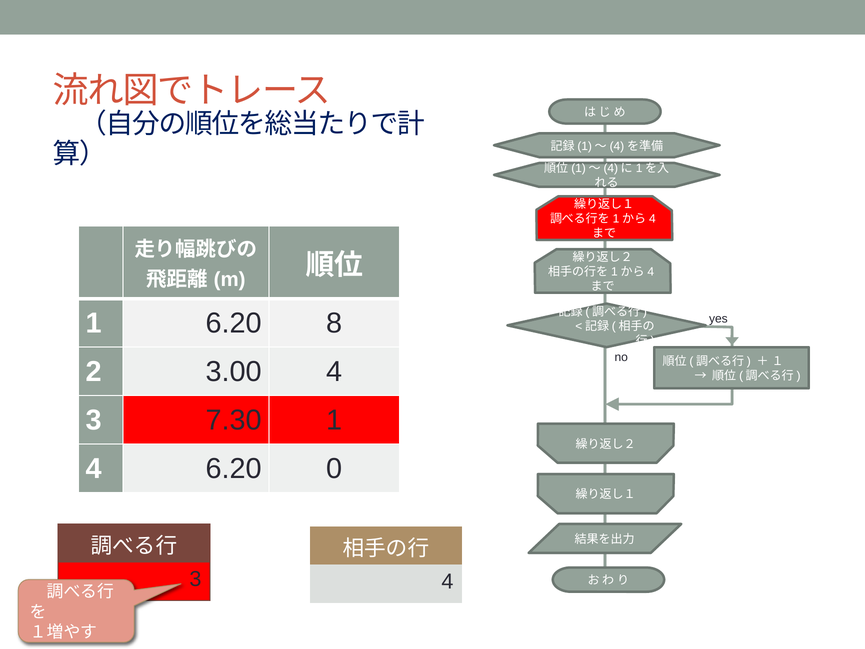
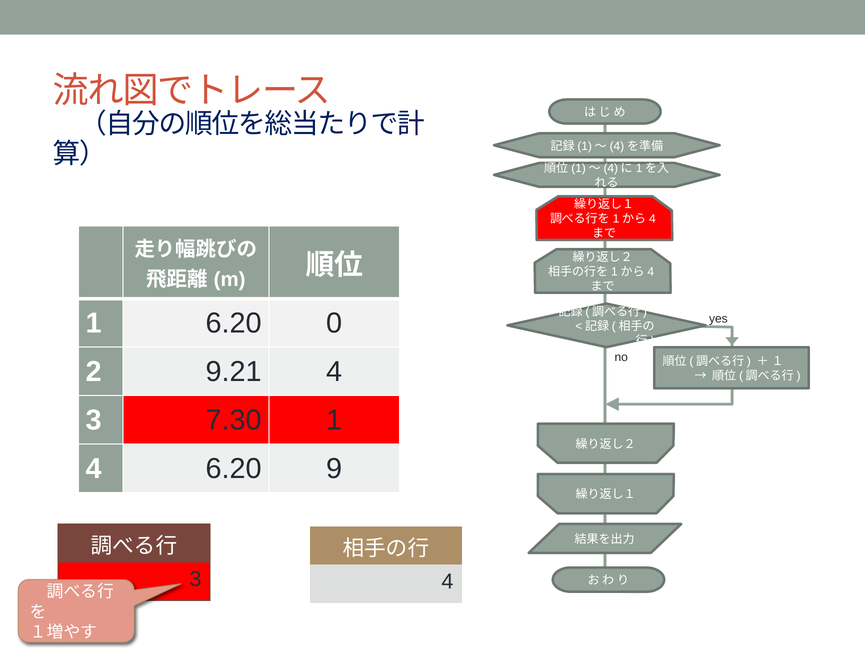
8: 8 -> 0 (334, 323)
3.00: 3.00 -> 9.21 (234, 372)
0: 0 -> 9 (334, 469)
